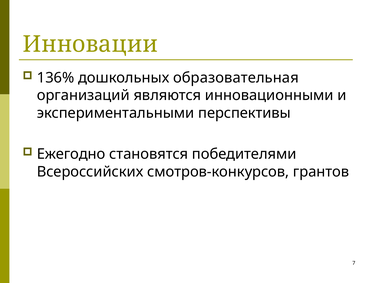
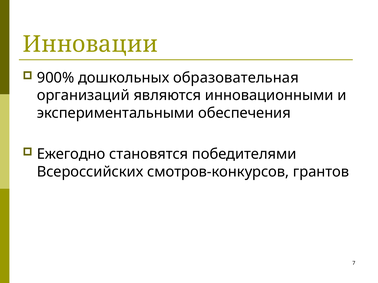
136%: 136% -> 900% (56, 78)
перспективы: перспективы -> обеспечения (244, 113)
